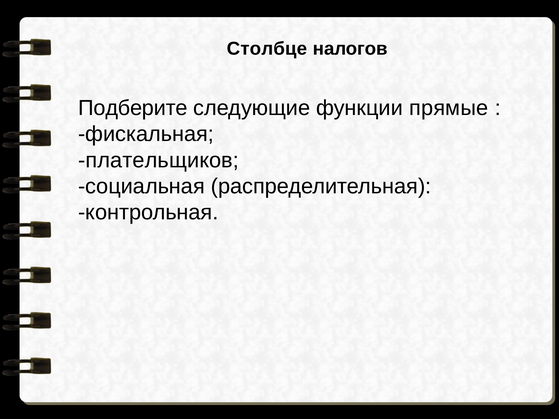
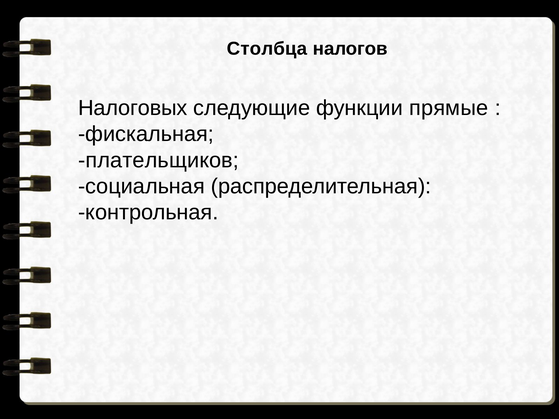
Столбце: Столбце -> Столбца (267, 49)
Подберите: Подберите -> Налоговых (133, 108)
